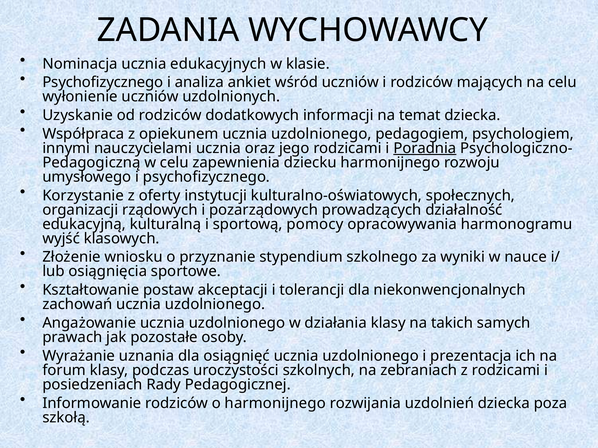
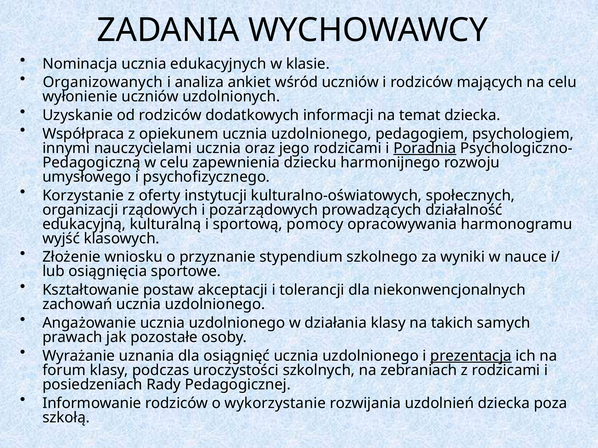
Psychofizycznego: Psychofizycznego -> Organizowanych (103, 82)
prezentacja underline: none -> present (471, 356)
o harmonijnego: harmonijnego -> wykorzystanie (275, 404)
